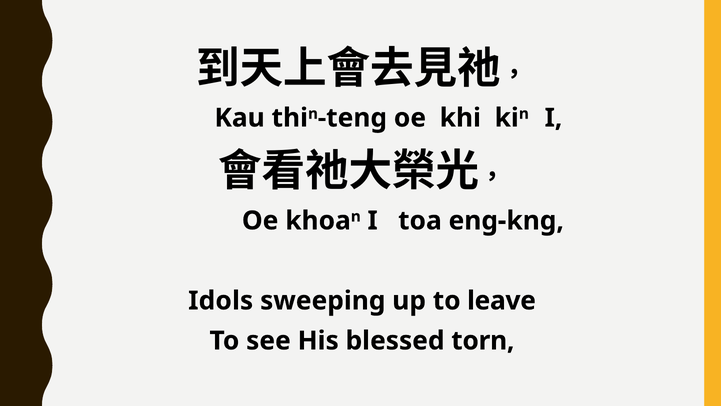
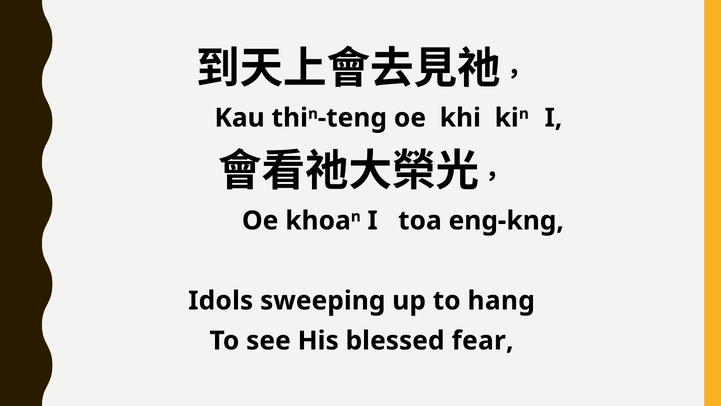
leave: leave -> hang (501, 300)
torn: torn -> fear (483, 340)
